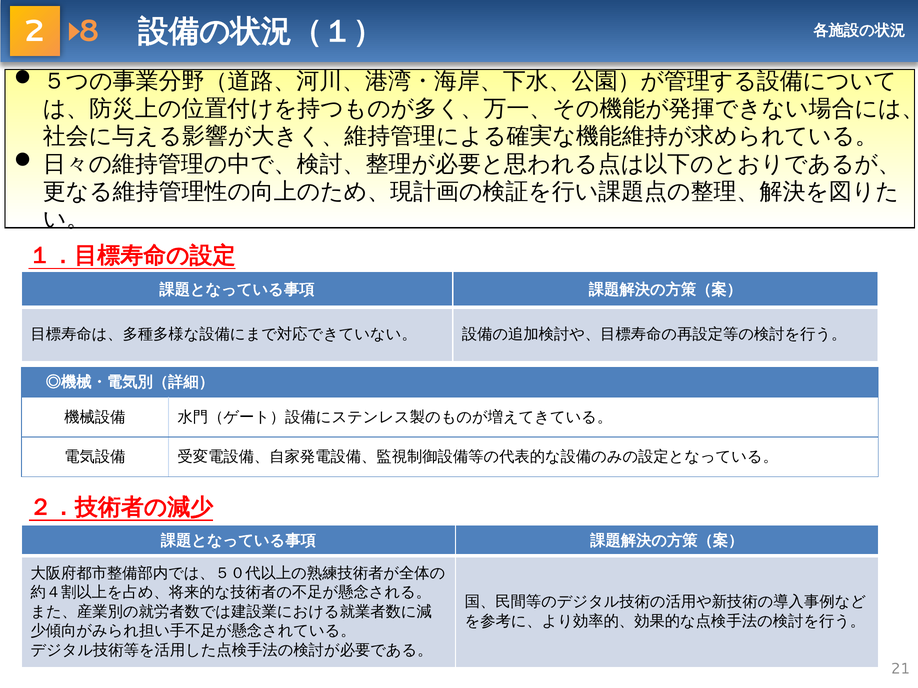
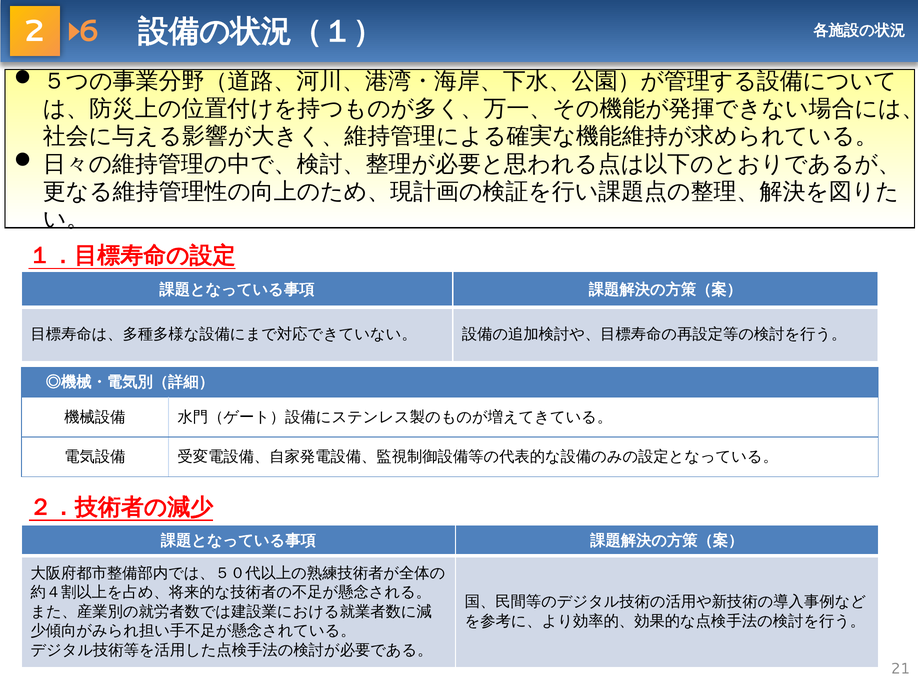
8: 8 -> 6 (89, 31)
